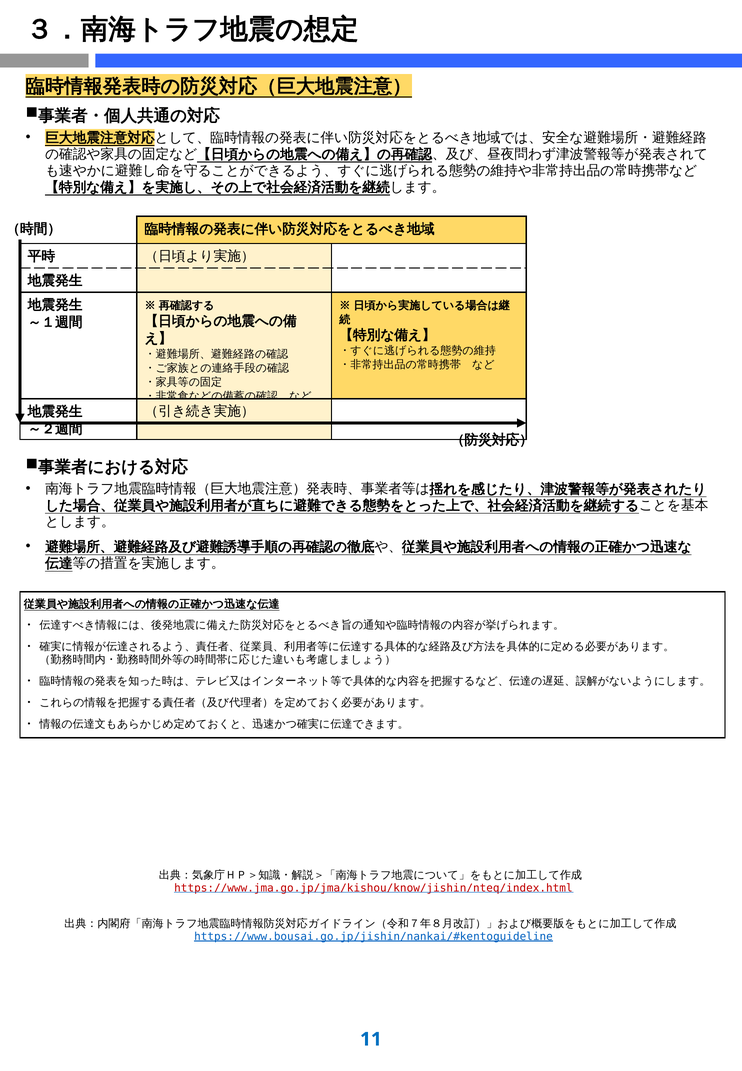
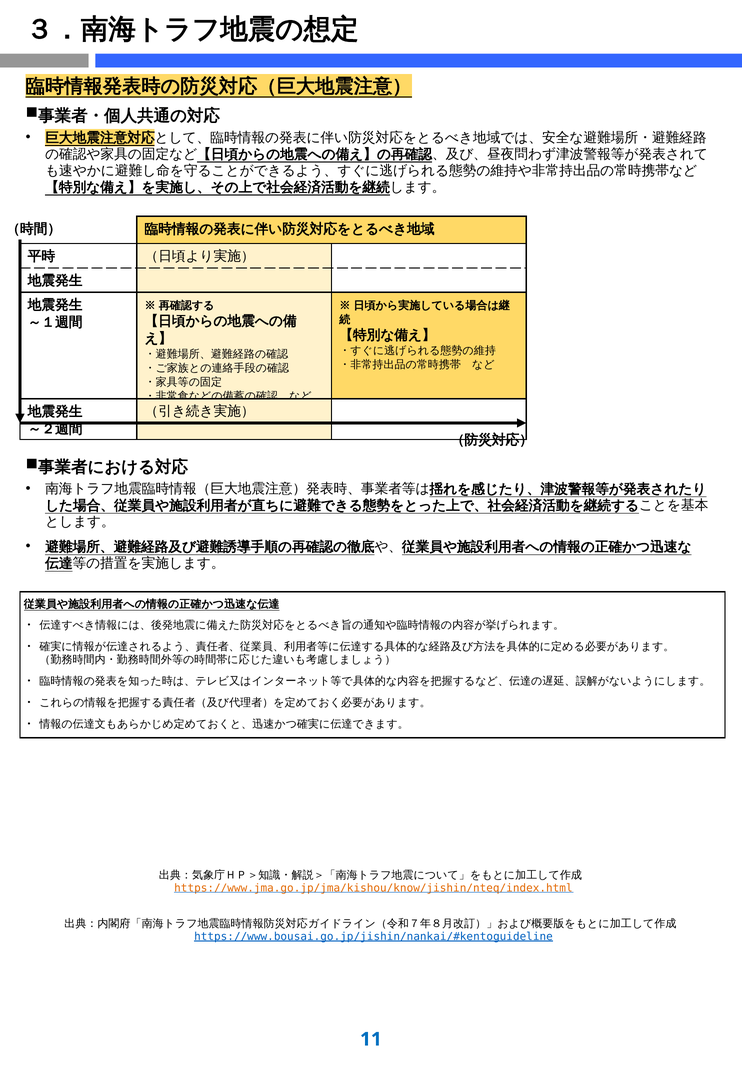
https://www.jma.go.jp/jma/kishou/know/jishin/nteq/index.html colour: red -> orange (373, 889)
